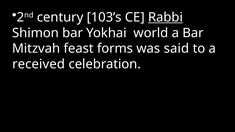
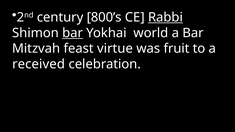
103’s: 103’s -> 800’s (104, 17)
bar underline: none -> present (73, 33)
forms: forms -> virtue (115, 49)
said: said -> fruit (176, 49)
